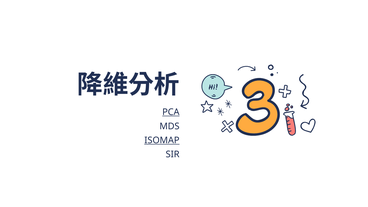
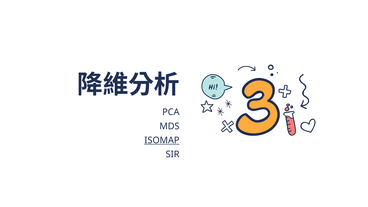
PCA underline: present -> none (171, 112)
